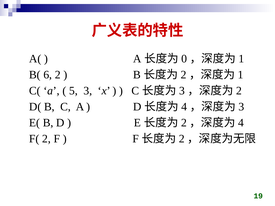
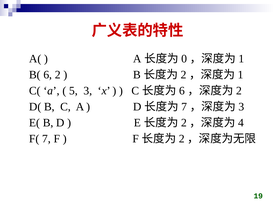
3: 3 -> 6 (182, 91)
4: 4 -> 7 (184, 107)
F( 2: 2 -> 7 (46, 139)
